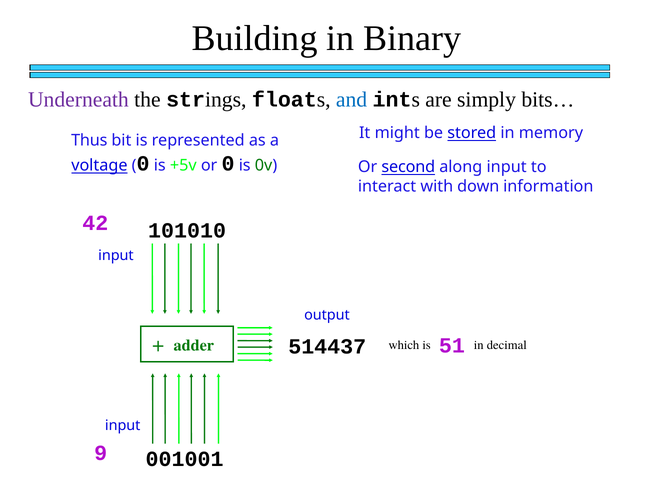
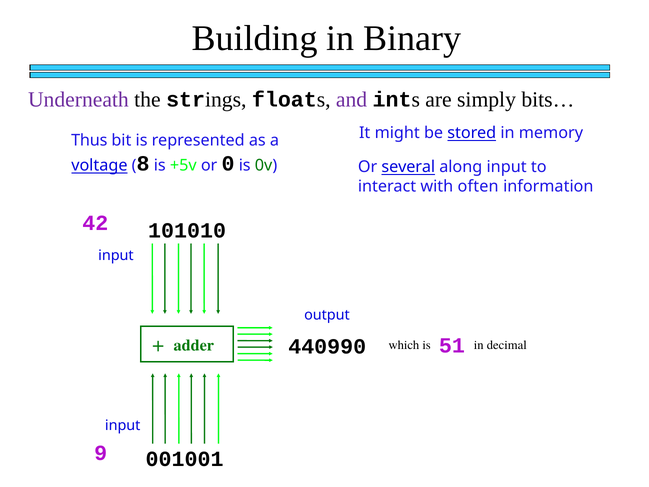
and colour: blue -> purple (352, 99)
0: 0 -> 8 (143, 164)
second: second -> several (408, 167)
down: down -> often (478, 186)
514437: 514437 -> 440990 (327, 347)
